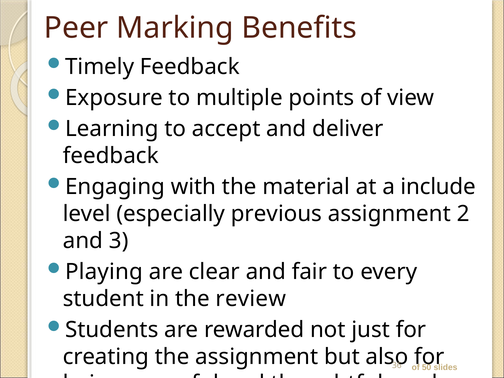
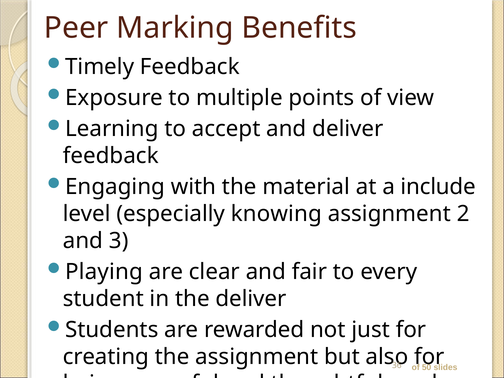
previous: previous -> knowing (276, 214)
the review: review -> deliver (251, 299)
